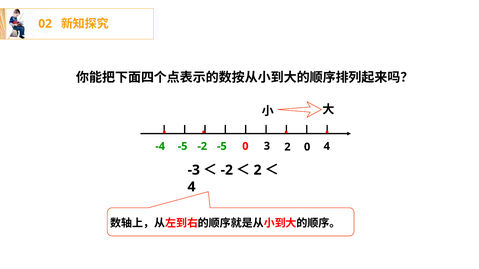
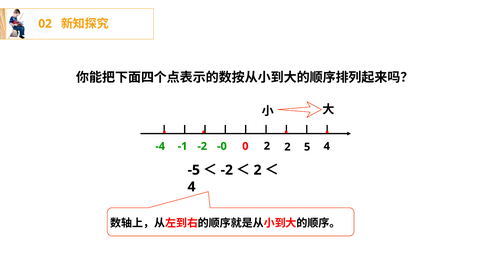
-5: -5 -> -1 (183, 146)
-5: -5 -> -0 (222, 146)
0 3: 3 -> 2 (267, 146)
2 0: 0 -> 5 (307, 147)
-3: -3 -> -5 (194, 170)
